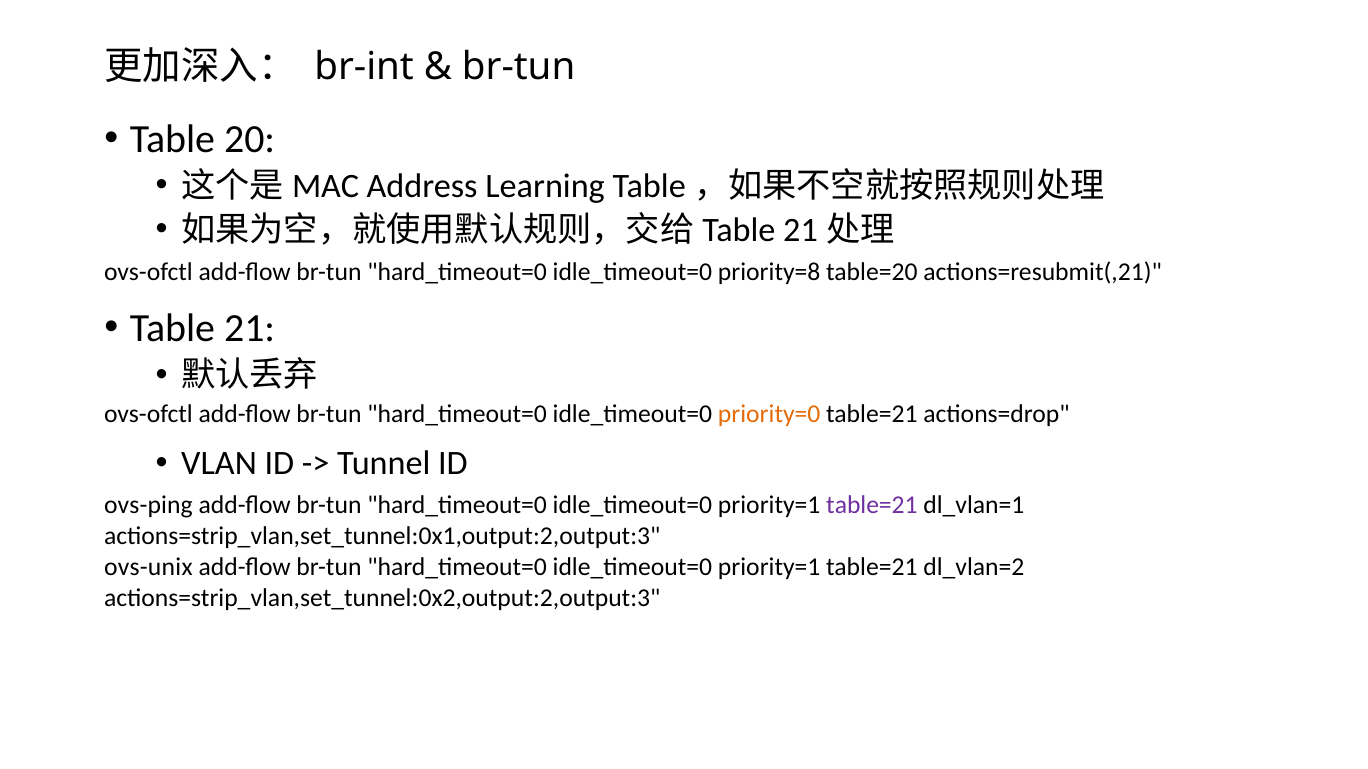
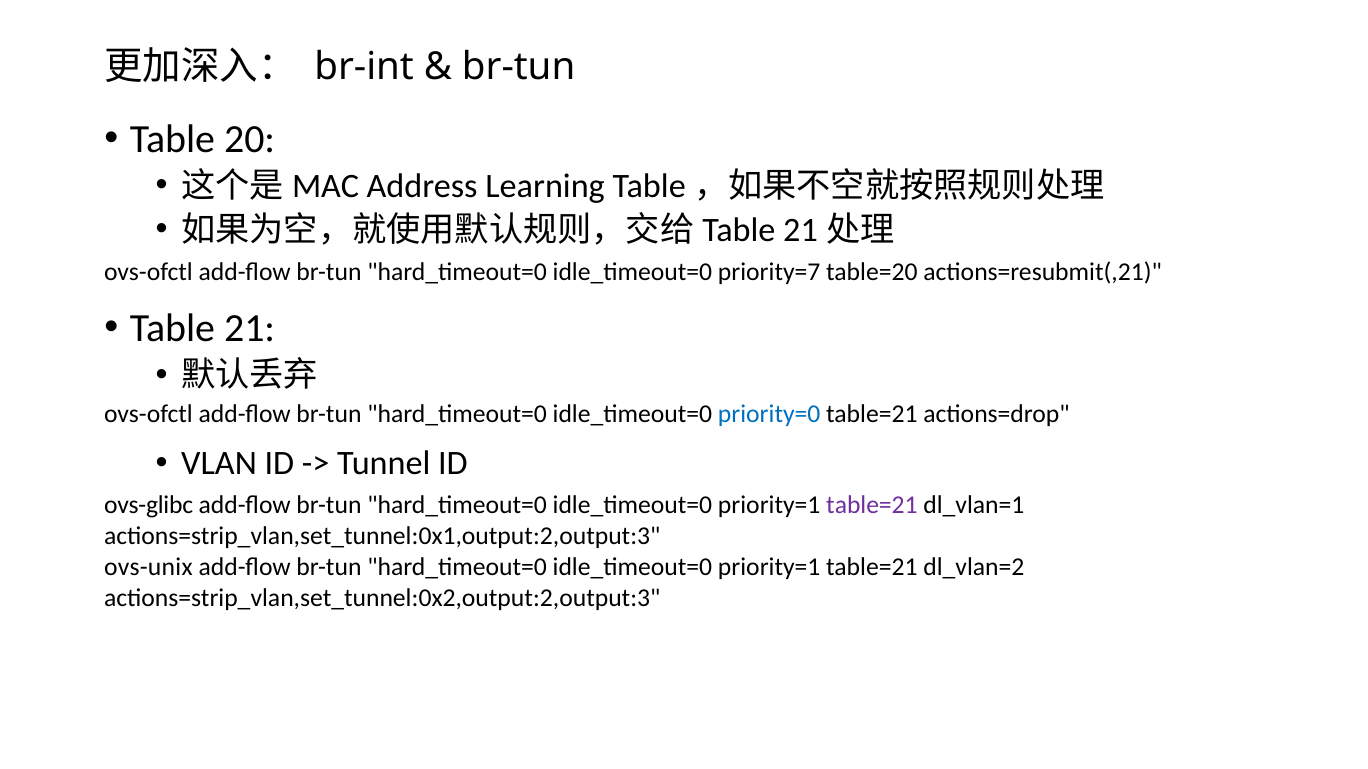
priority=8: priority=8 -> priority=7 (769, 273)
priority=0 colour: orange -> blue (769, 415)
ovs-ping: ovs-ping -> ovs-glibc (149, 506)
